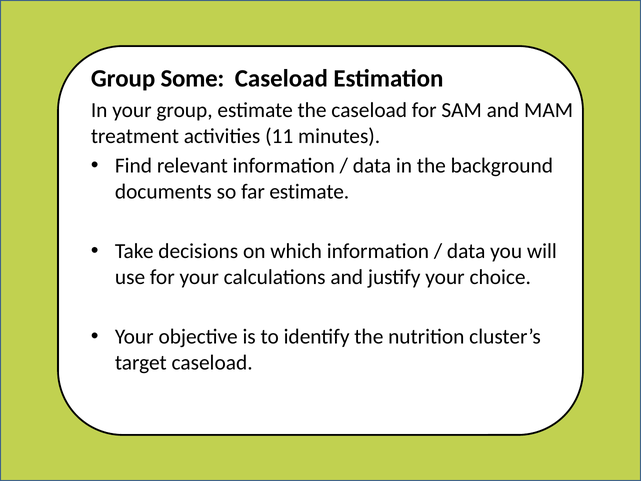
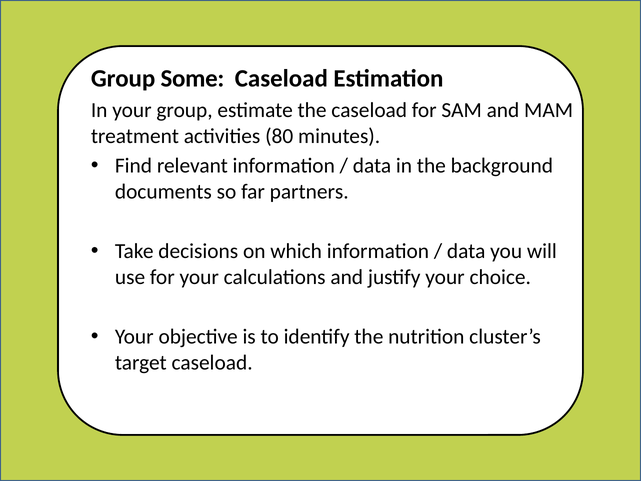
11: 11 -> 80 (279, 136)
far estimate: estimate -> partners (309, 191)
